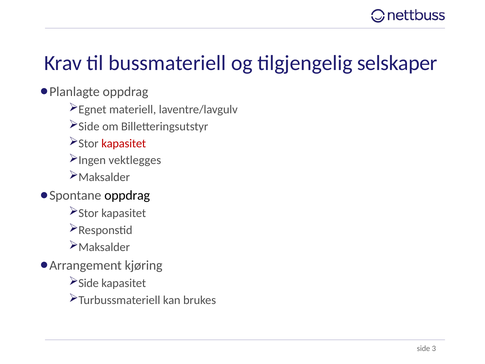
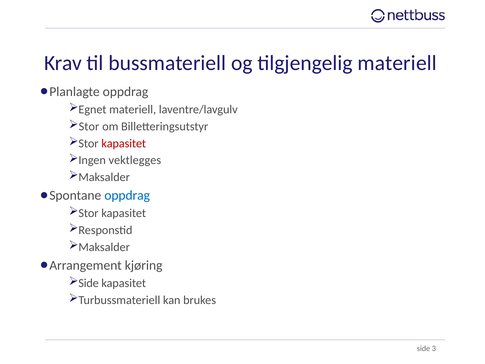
tilgjengelig selskaper: selskaper -> materiell (397, 63)
Side: Side -> Stor (89, 126)
oppdrag colour: black -> blue (127, 195)
